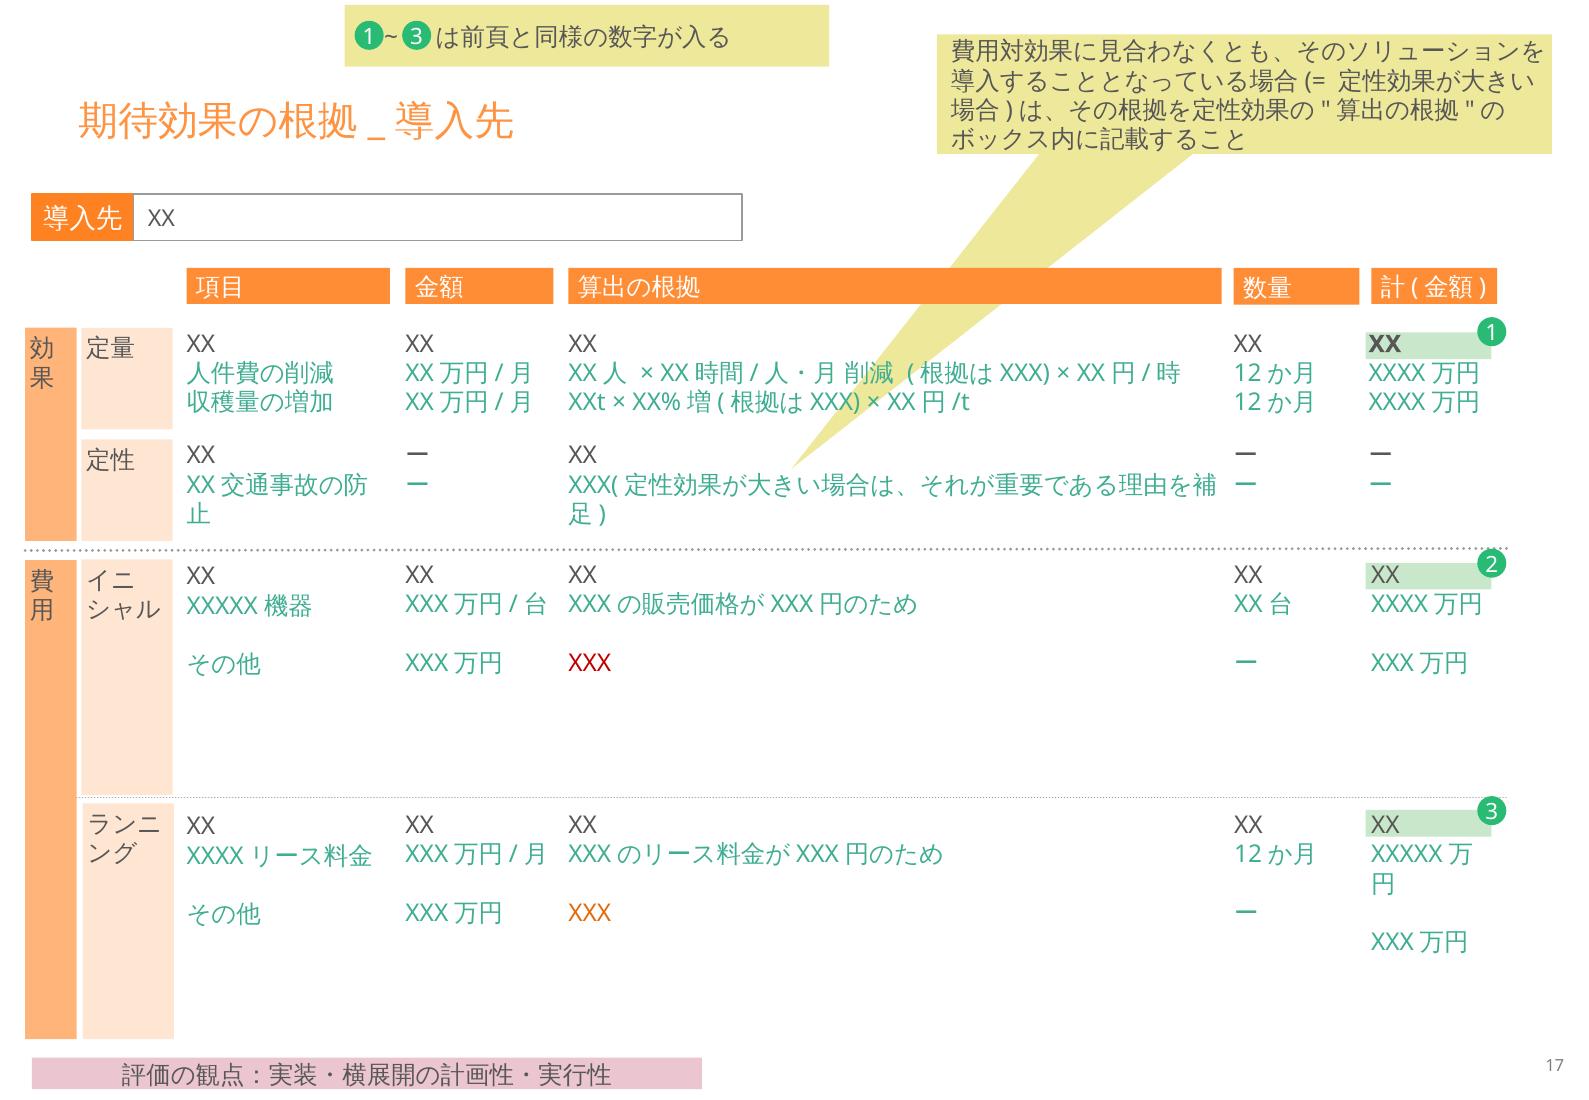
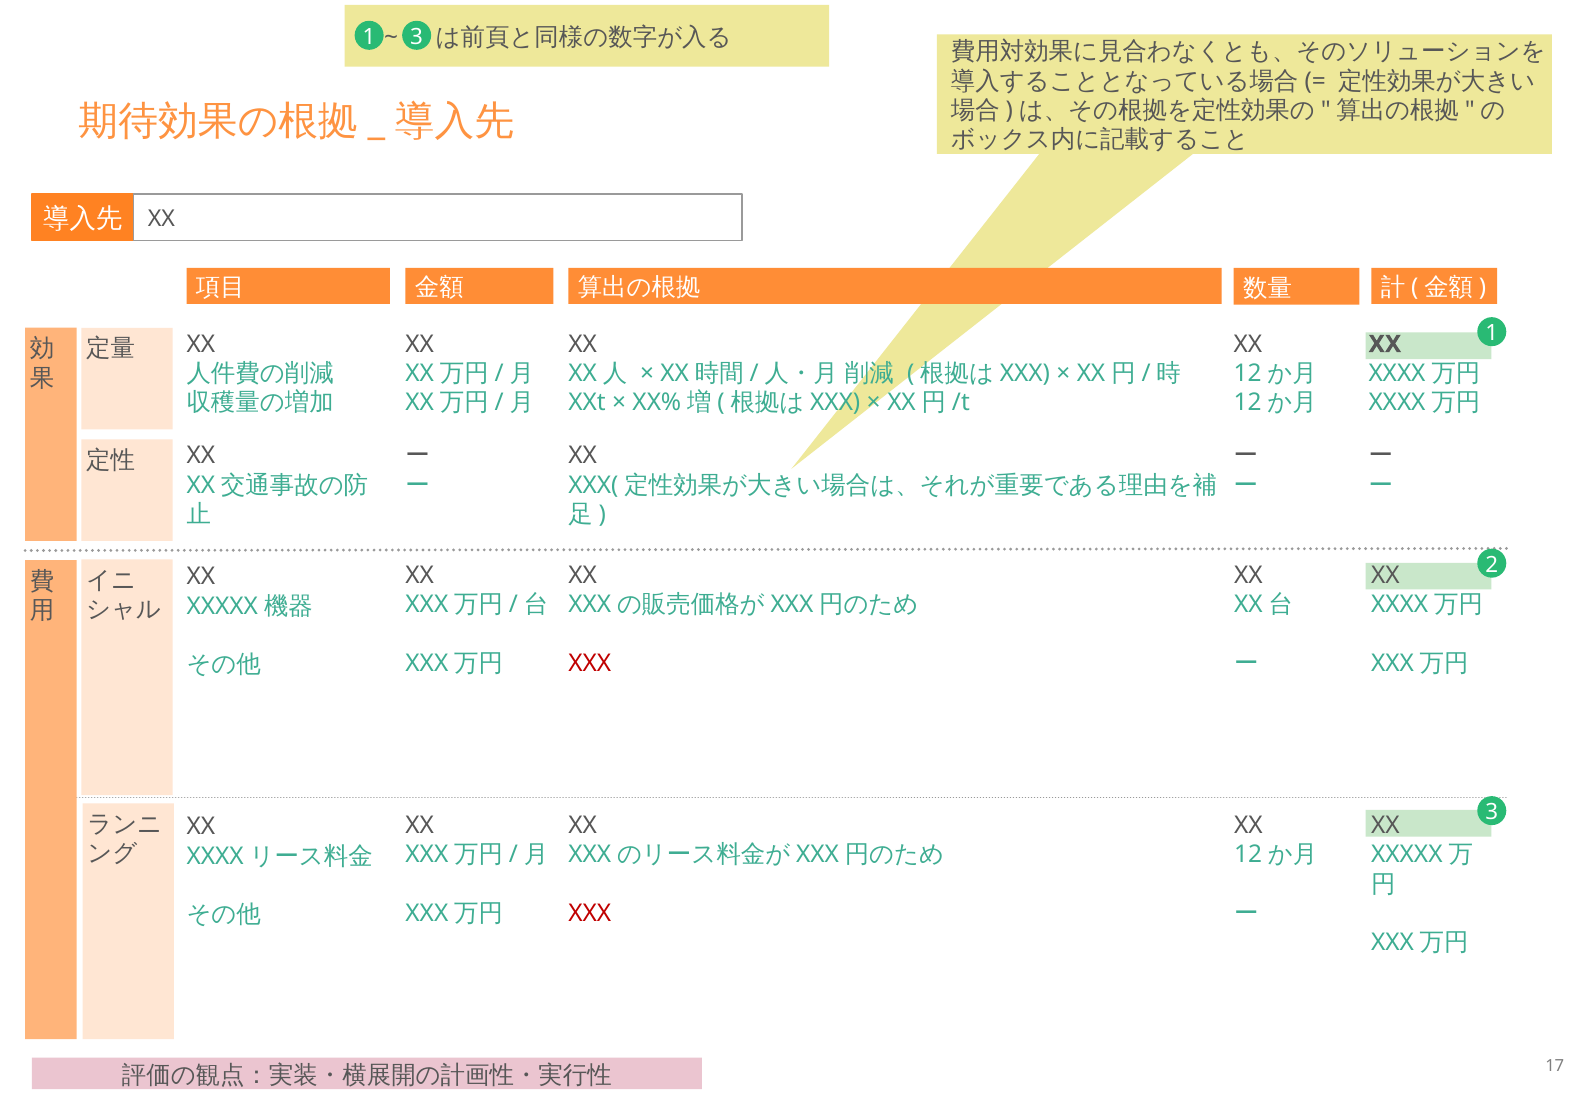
XXX colour: orange -> red (590, 913)
